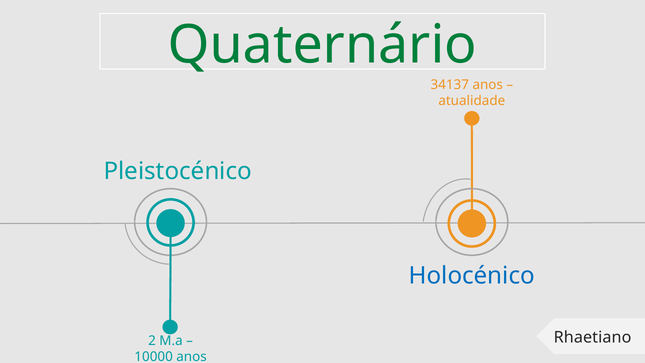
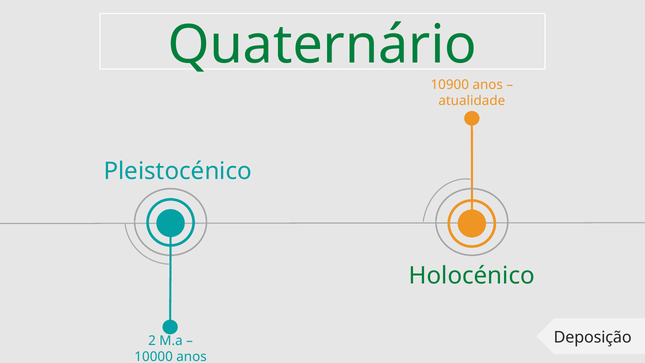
34137: 34137 -> 10900 (450, 85)
Holocénico colour: blue -> green (472, 276)
Rhaetiano: Rhaetiano -> Deposição (593, 337)
